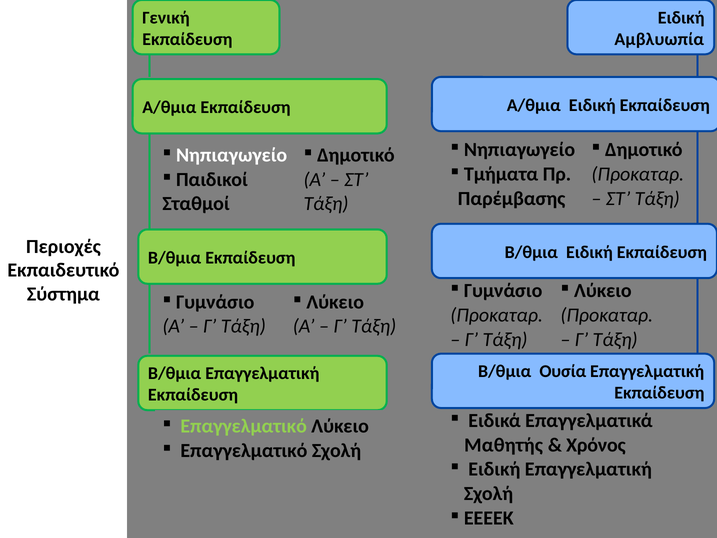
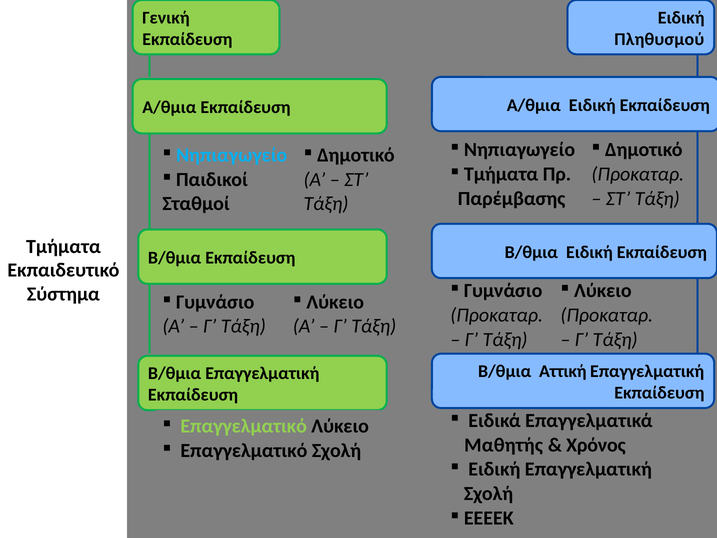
Αμβλυωπία: Αμβλυωπία -> Πληθυσμού (659, 39)
Νηπιαγωγείο colour: white -> light blue (232, 155)
Περιοχές: Περιοχές -> Τμήματα (63, 246)
Ουσία: Ουσία -> Αττική (563, 371)
